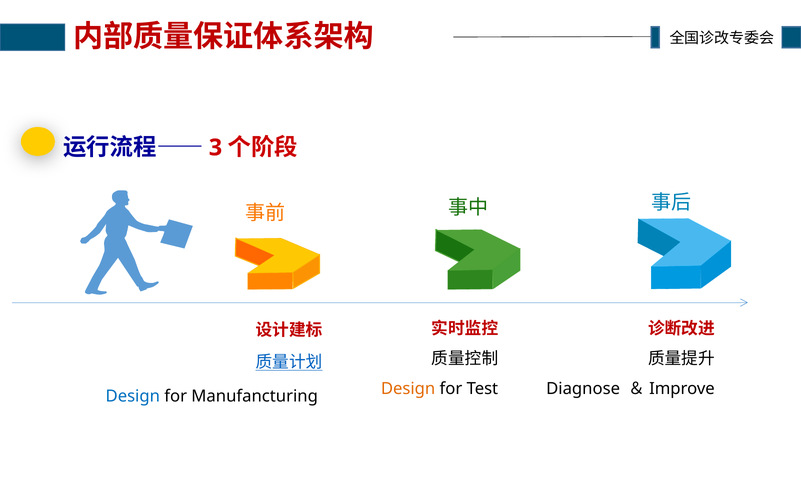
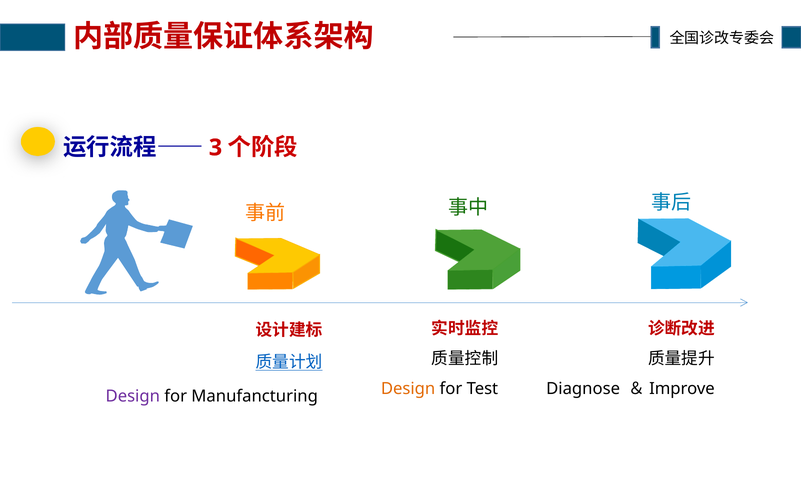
Design colour: blue -> purple (133, 396)
